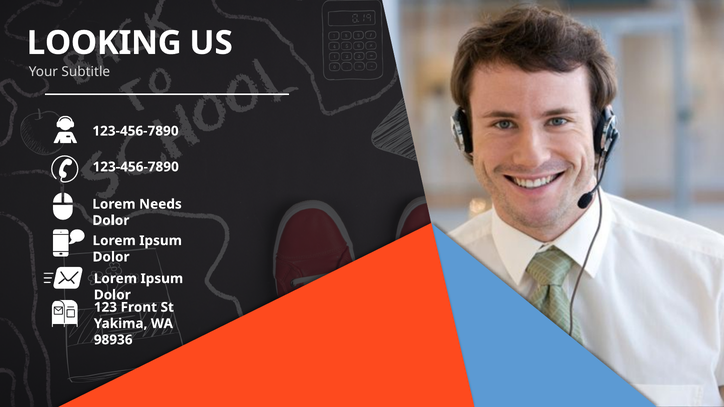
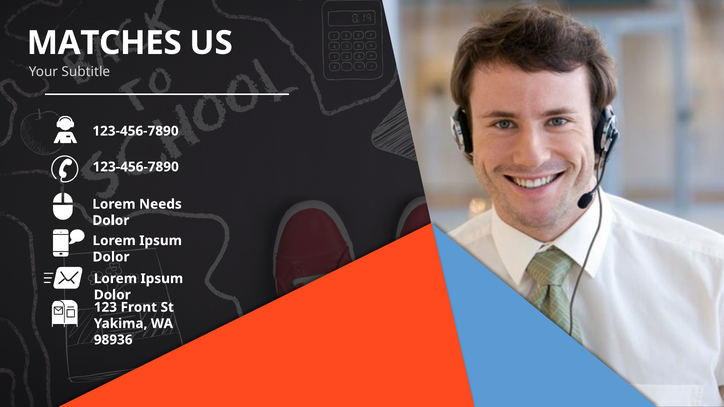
LOOKING: LOOKING -> MATCHES (104, 43)
